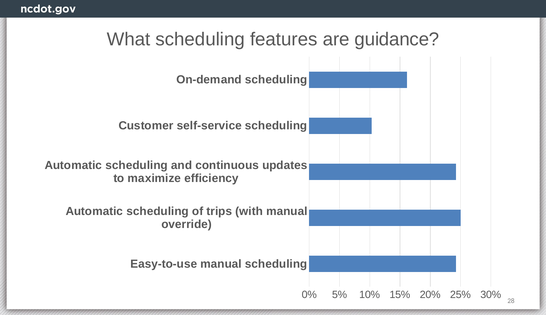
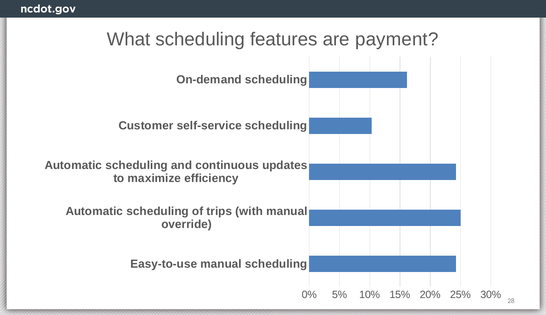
guidance: guidance -> payment (397, 39)
